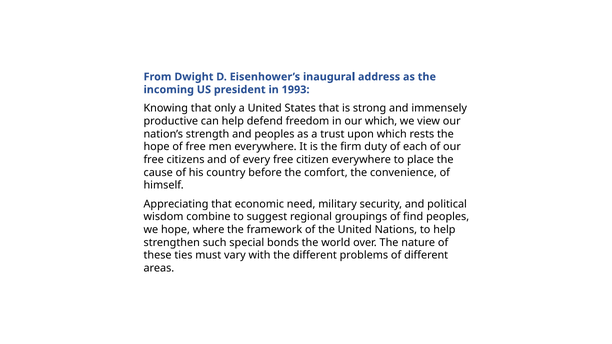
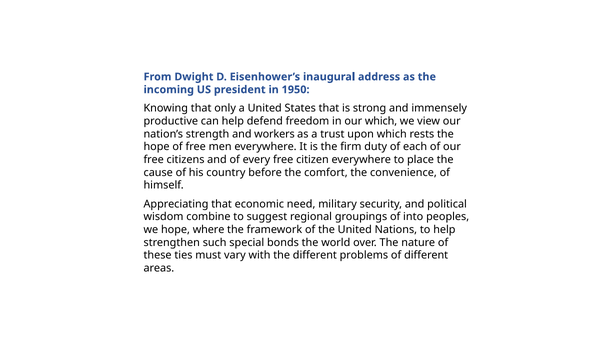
1993: 1993 -> 1950 (296, 90)
and peoples: peoples -> workers (274, 134)
find: find -> into (413, 217)
